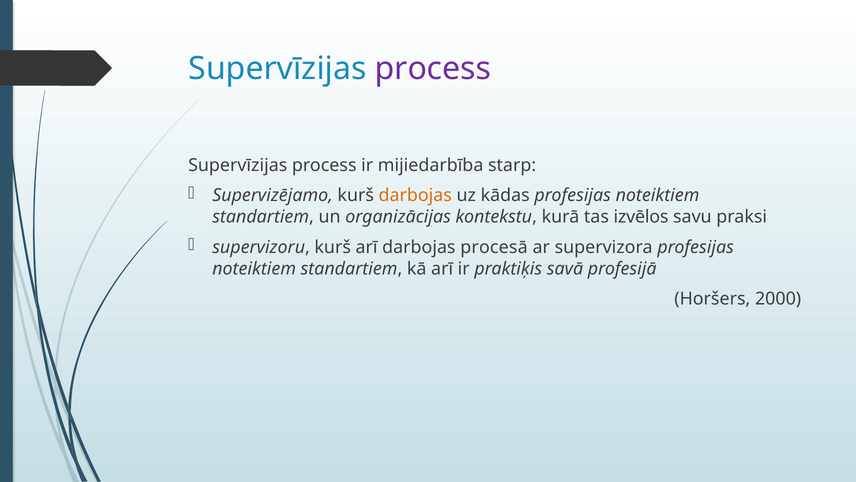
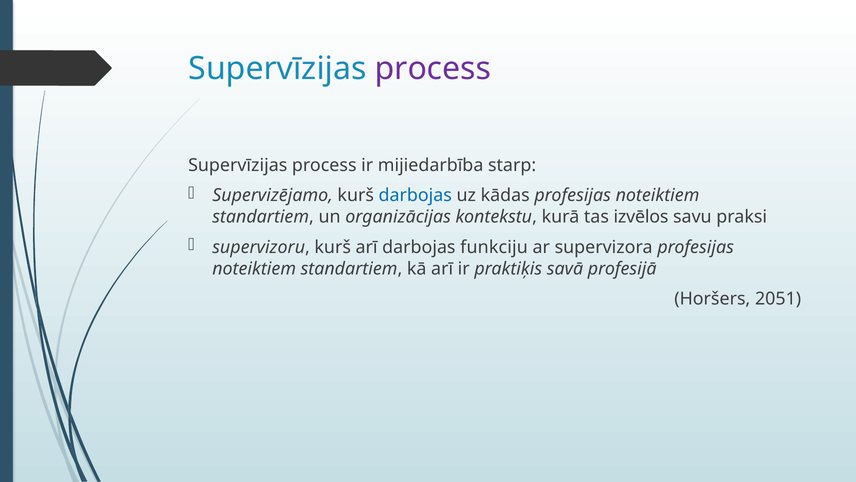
darbojas colour: orange -> blue (415, 195)
procesā: procesā -> funkciju (494, 247)
2000: 2000 -> 2051 (778, 299)
